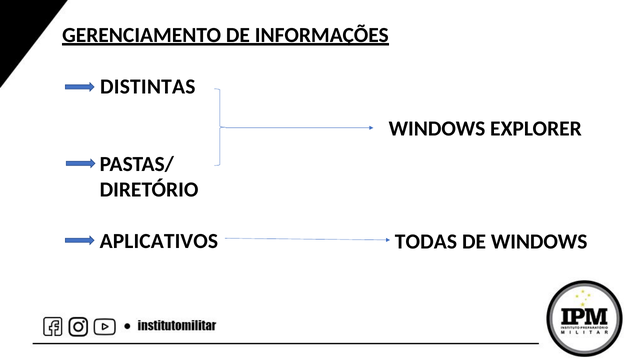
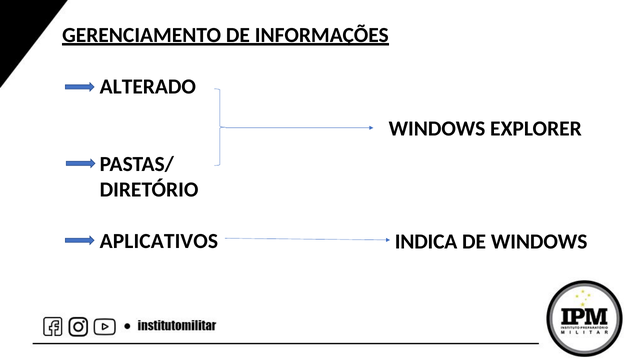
DISTINTAS: DISTINTAS -> ALTERADO (148, 87)
TODAS: TODAS -> INDICA (426, 242)
